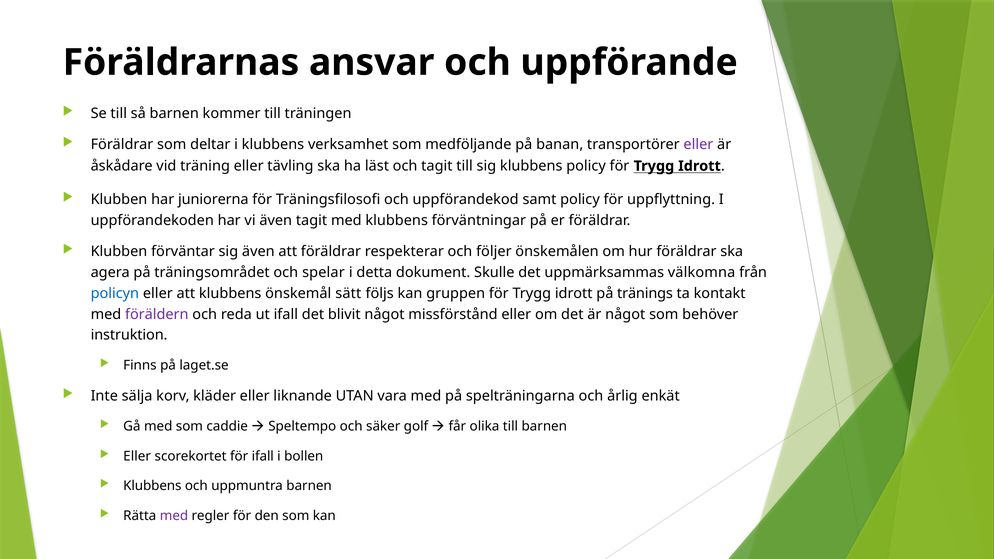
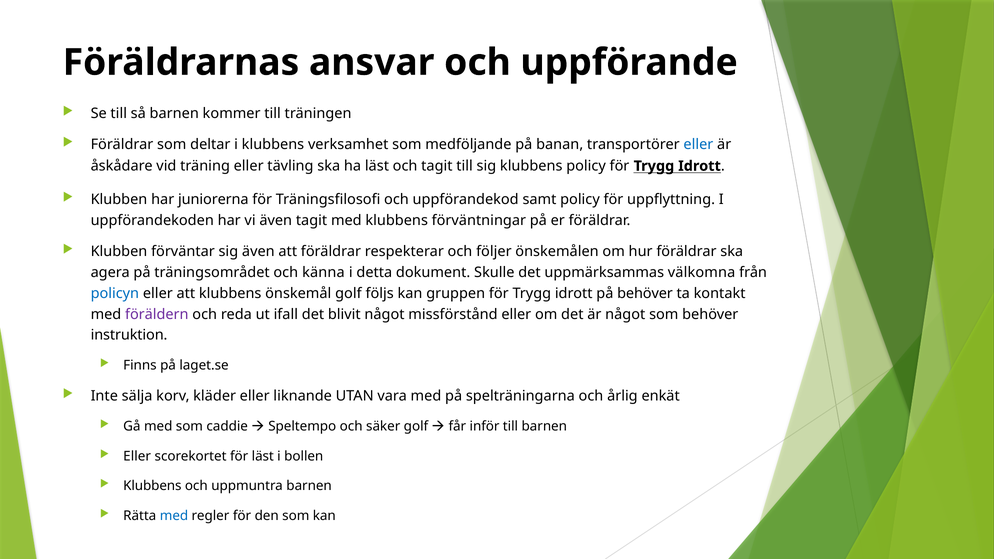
eller colour: purple -> blue (698, 145)
spelar: spelar -> känna (323, 273)
önskemål sätt: sätt -> golf (348, 293)
på tränings: tränings -> behöver (645, 293)
olika: olika -> inför (485, 426)
för ifall: ifall -> läst (263, 456)
med colour: purple -> blue (174, 516)
